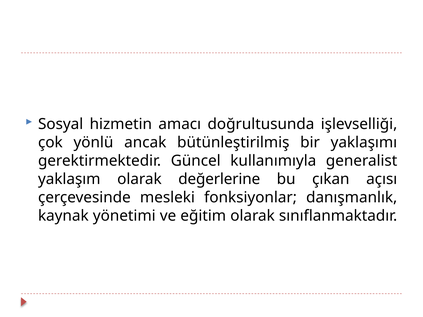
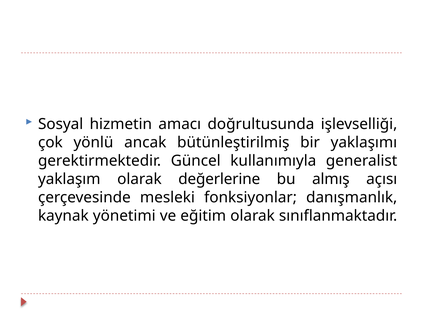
çıkan: çıkan -> almış (331, 179)
